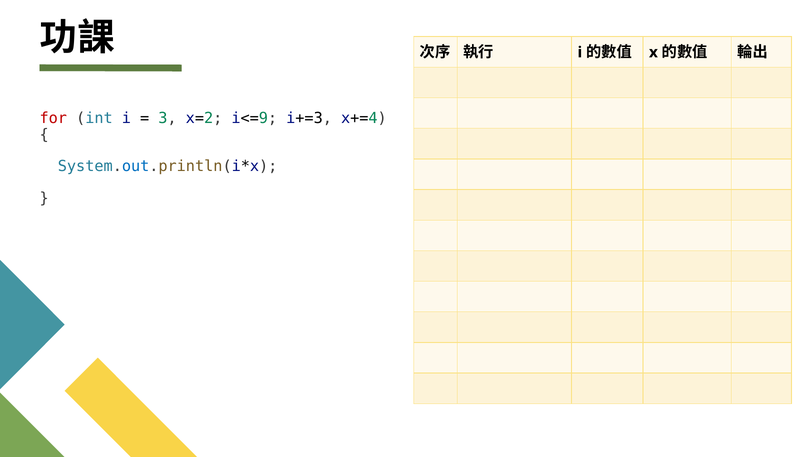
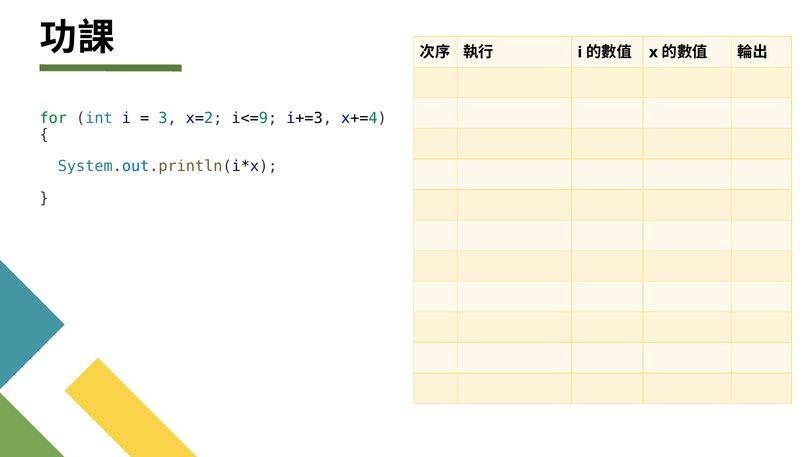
for colour: red -> green (53, 118)
